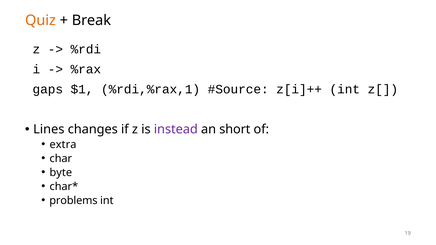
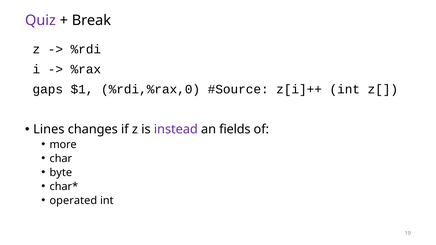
Quiz colour: orange -> purple (40, 20)
%rdi,%rax,1: %rdi,%rax,1 -> %rdi,%rax,0 (151, 89)
short: short -> fields (235, 130)
extra: extra -> more (63, 145)
problems: problems -> operated (73, 201)
